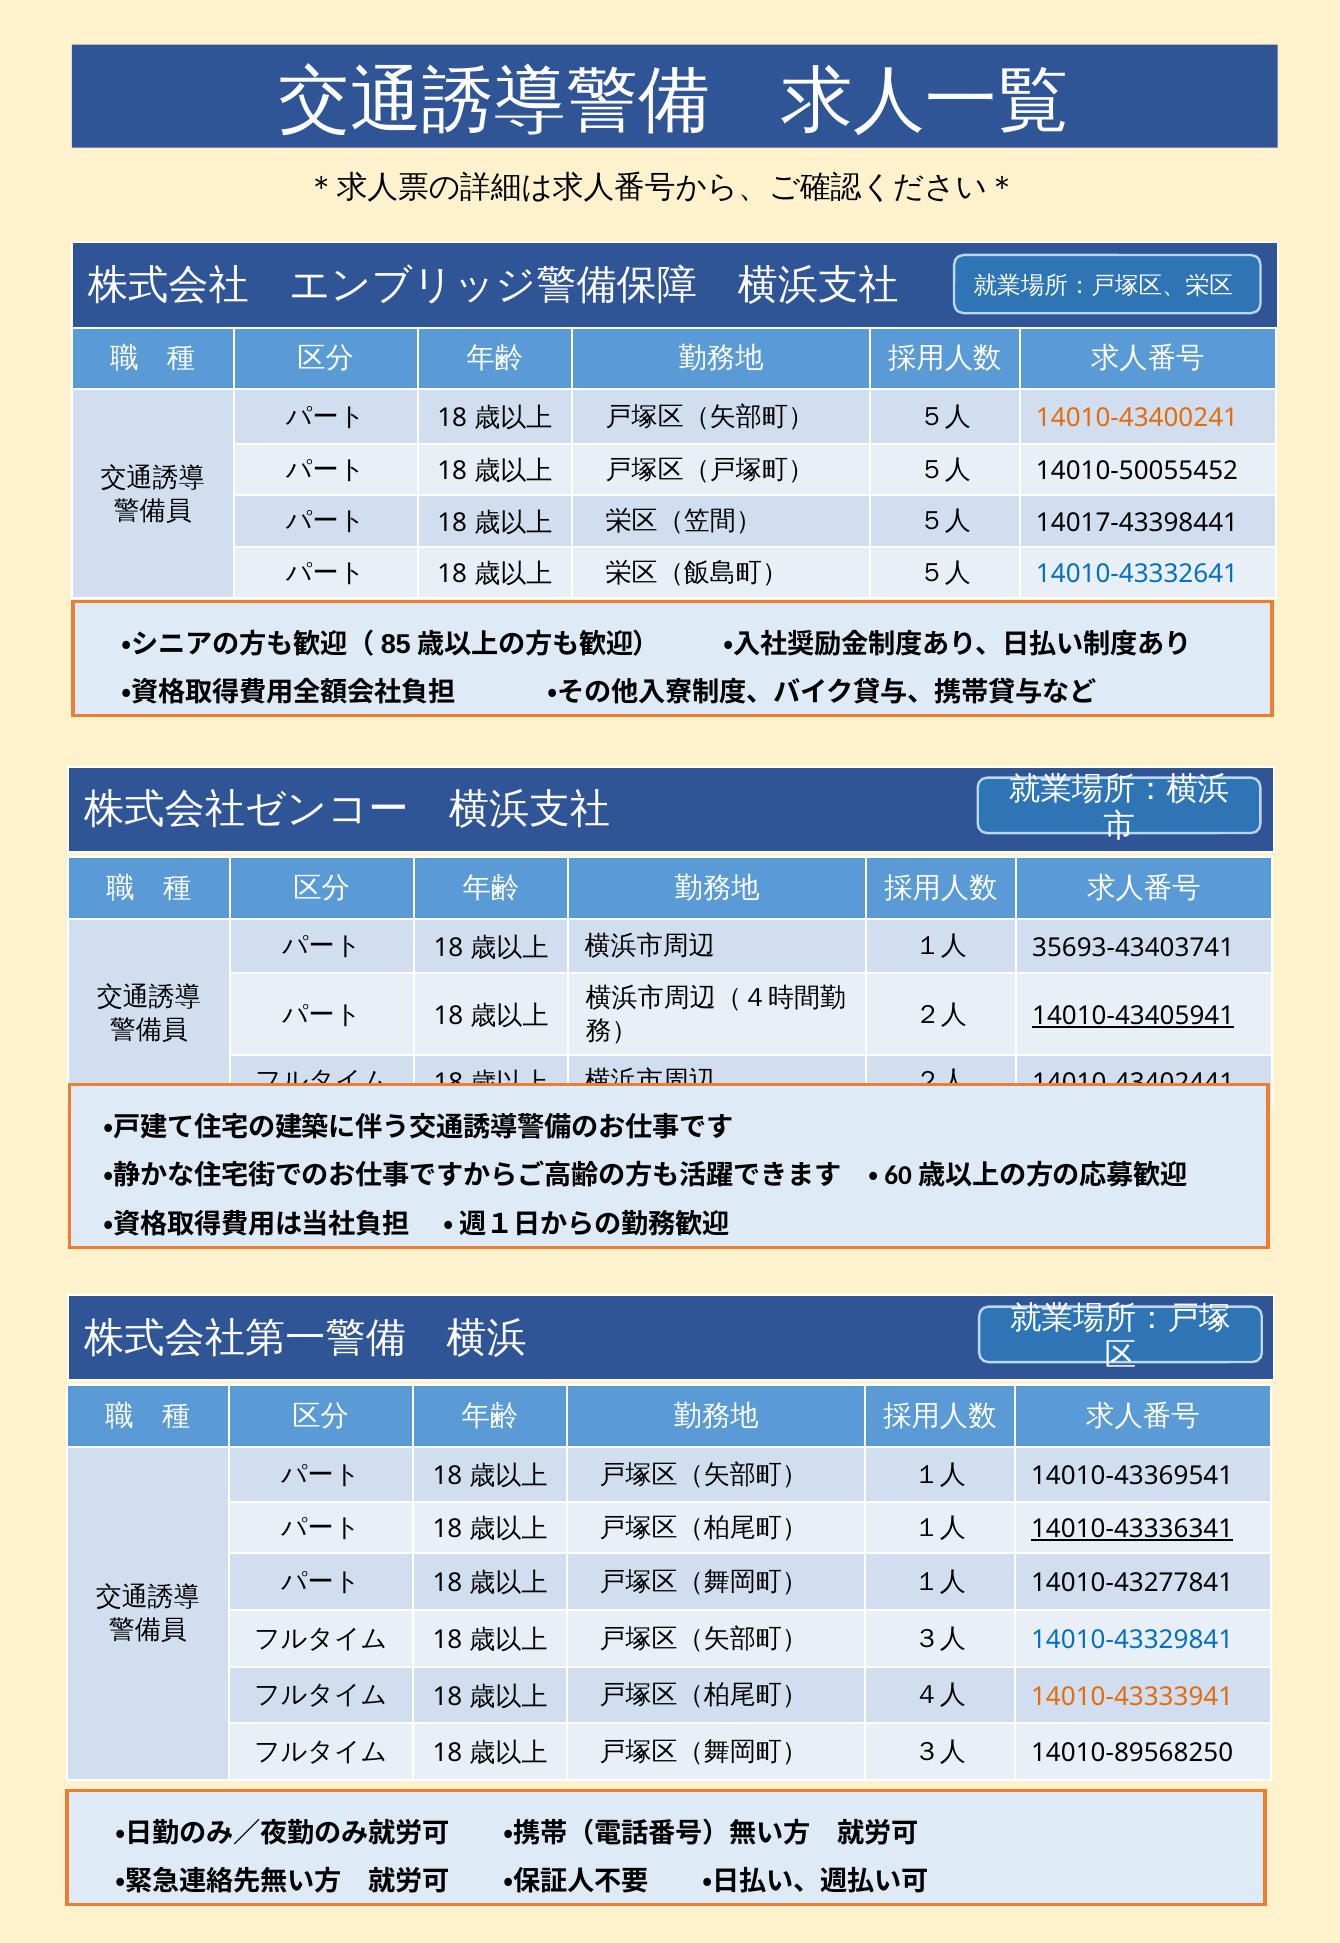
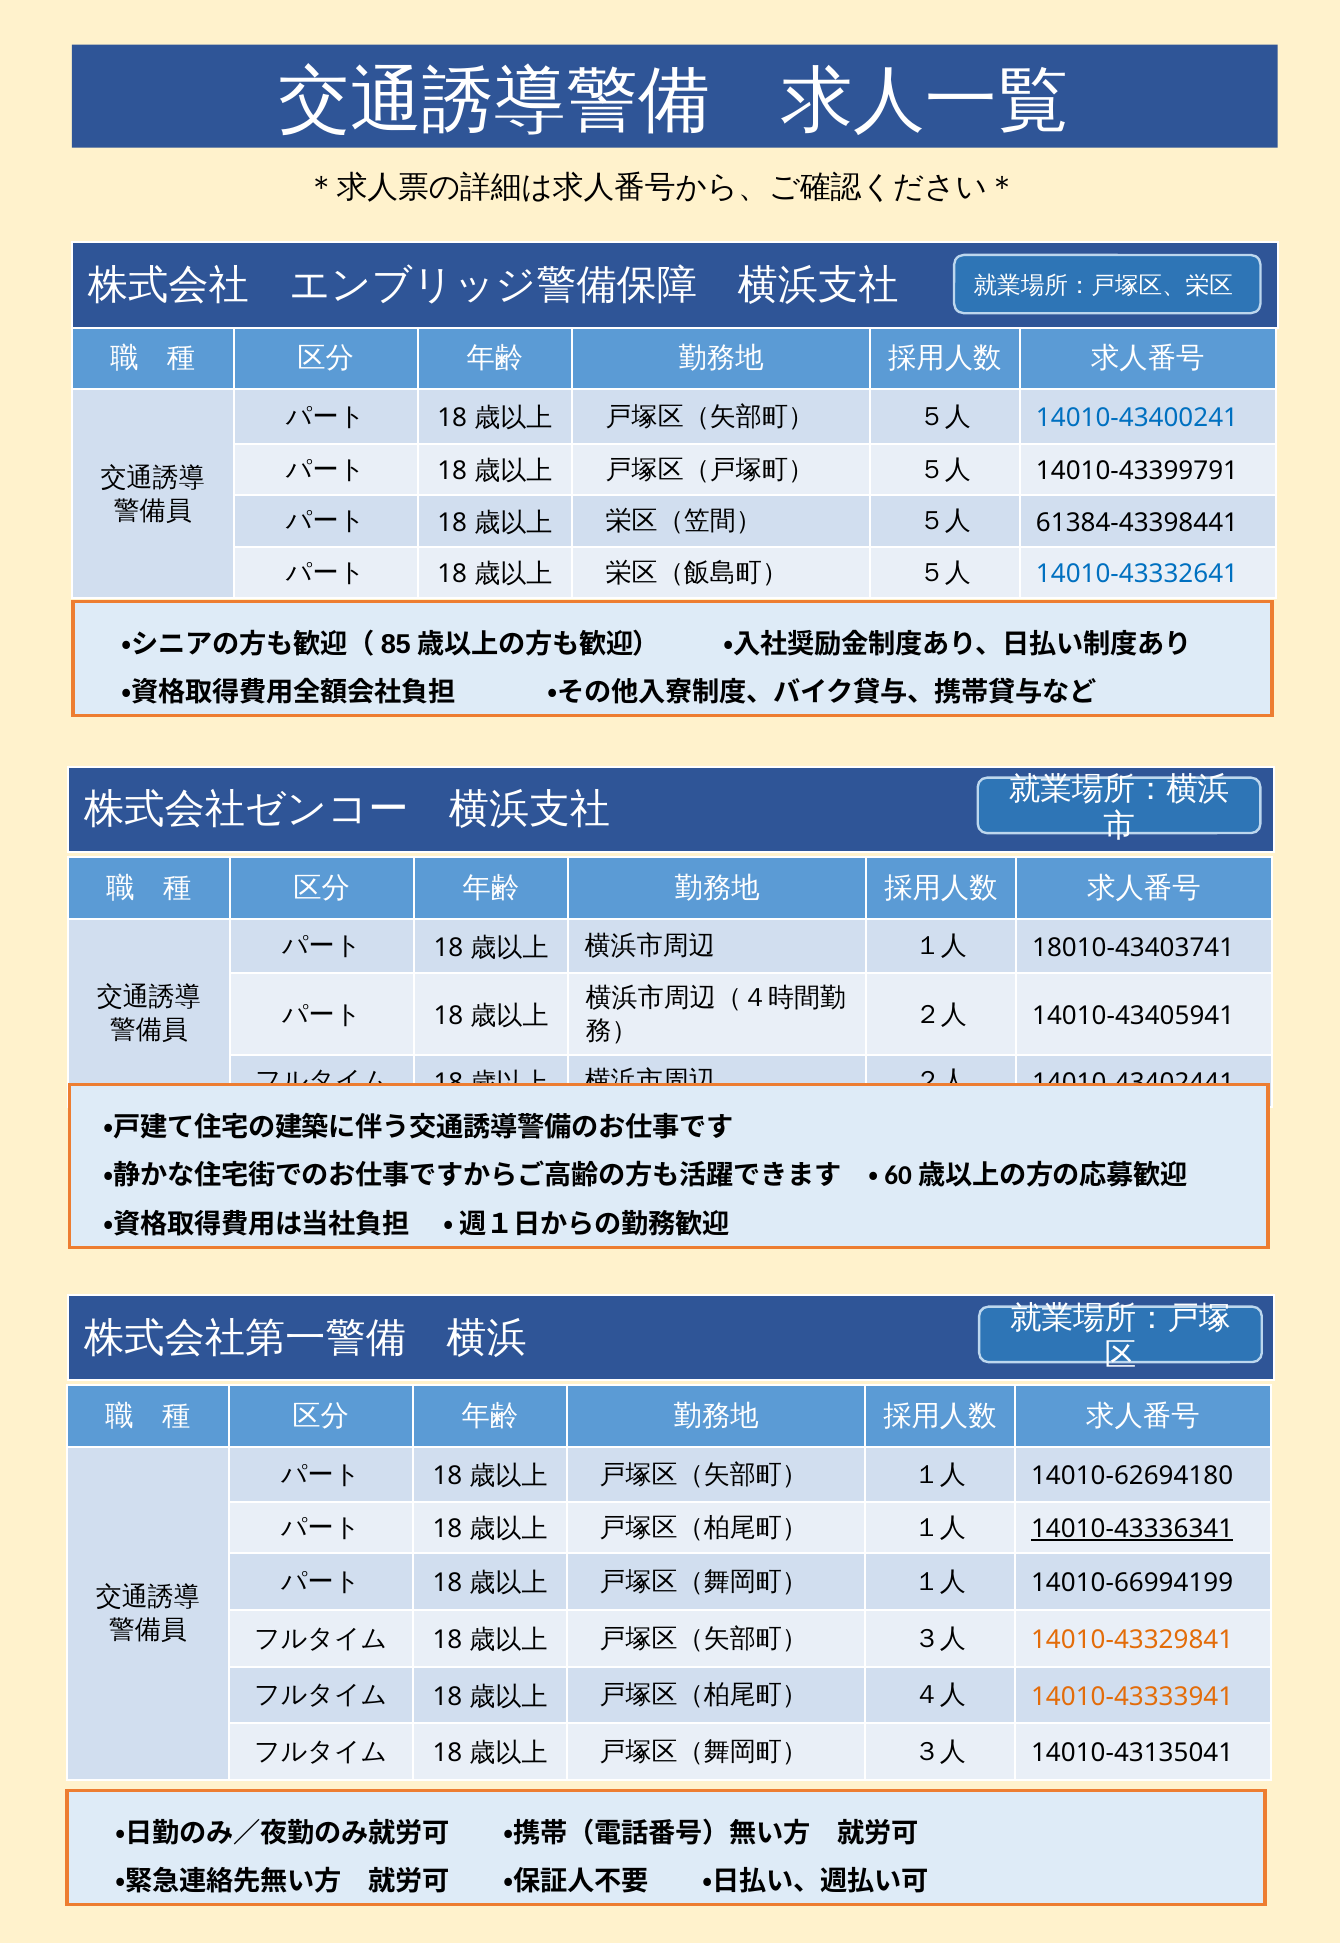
14010-43400241 colour: orange -> blue (1137, 418)
14010-50055452: 14010-50055452 -> 14010-43399791 (1137, 471)
14017-43398441: 14017-43398441 -> 61384-43398441 (1137, 523)
35693-43403741: 35693-43403741 -> 18010-43403741 (1133, 948)
14010-43405941 underline: present -> none (1133, 1016)
14010-43369541: 14010-43369541 -> 14010-62694180 (1132, 1476)
14010-43277841: 14010-43277841 -> 14010-66994199 (1132, 1583)
14010-43329841 colour: blue -> orange (1132, 1640)
14010-89568250: 14010-89568250 -> 14010-43135041 (1132, 1753)
